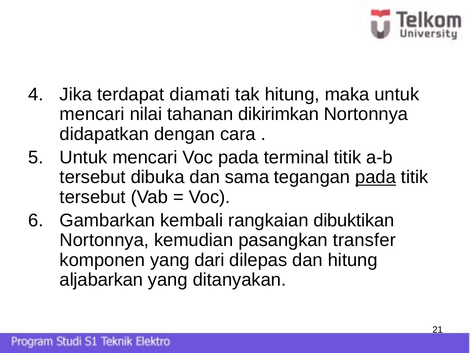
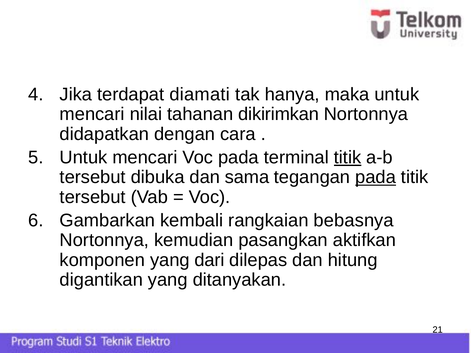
tak hitung: hitung -> hanya (292, 95)
titik underline: none -> present (348, 158)
dibuktikan: dibuktikan -> bebasnya (354, 221)
transfer: transfer -> aktifkan (364, 240)
aljabarkan: aljabarkan -> digantikan (101, 280)
